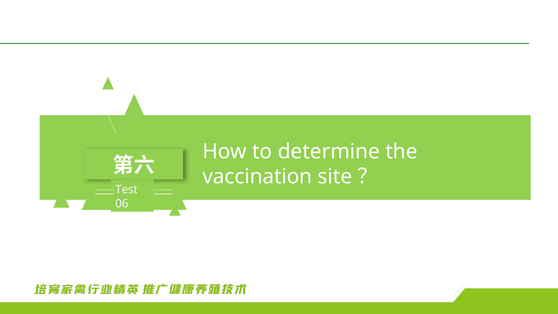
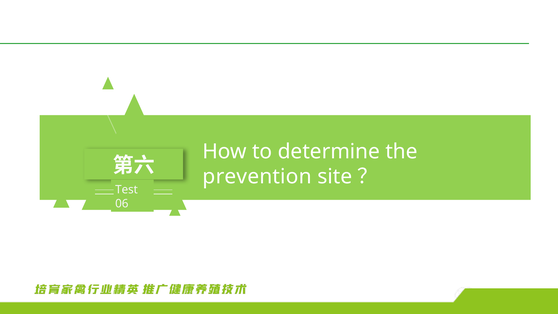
vaccination: vaccination -> prevention (257, 177)
